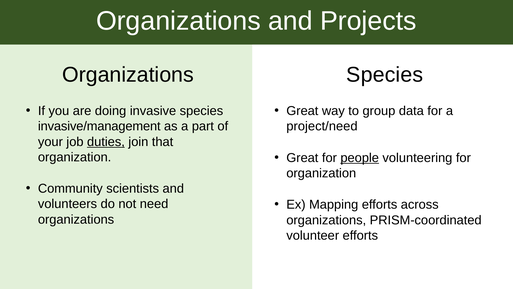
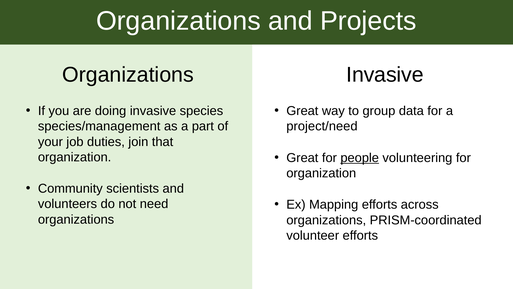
Species: Species -> Invasive (385, 75)
invasive/management: invasive/management -> species/management (99, 126)
duties underline: present -> none (106, 142)
